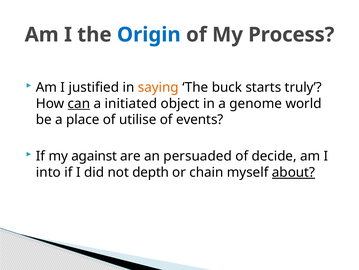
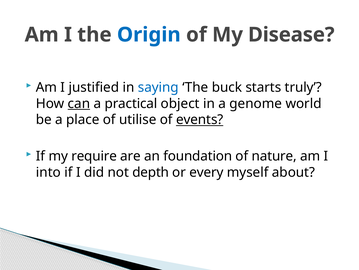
Process: Process -> Disease (291, 35)
saying colour: orange -> blue (158, 87)
initiated: initiated -> practical (131, 103)
events underline: none -> present (200, 119)
against: against -> require (94, 156)
persuaded: persuaded -> foundation (198, 156)
decide: decide -> nature (274, 156)
chain: chain -> every (206, 172)
about underline: present -> none (293, 172)
